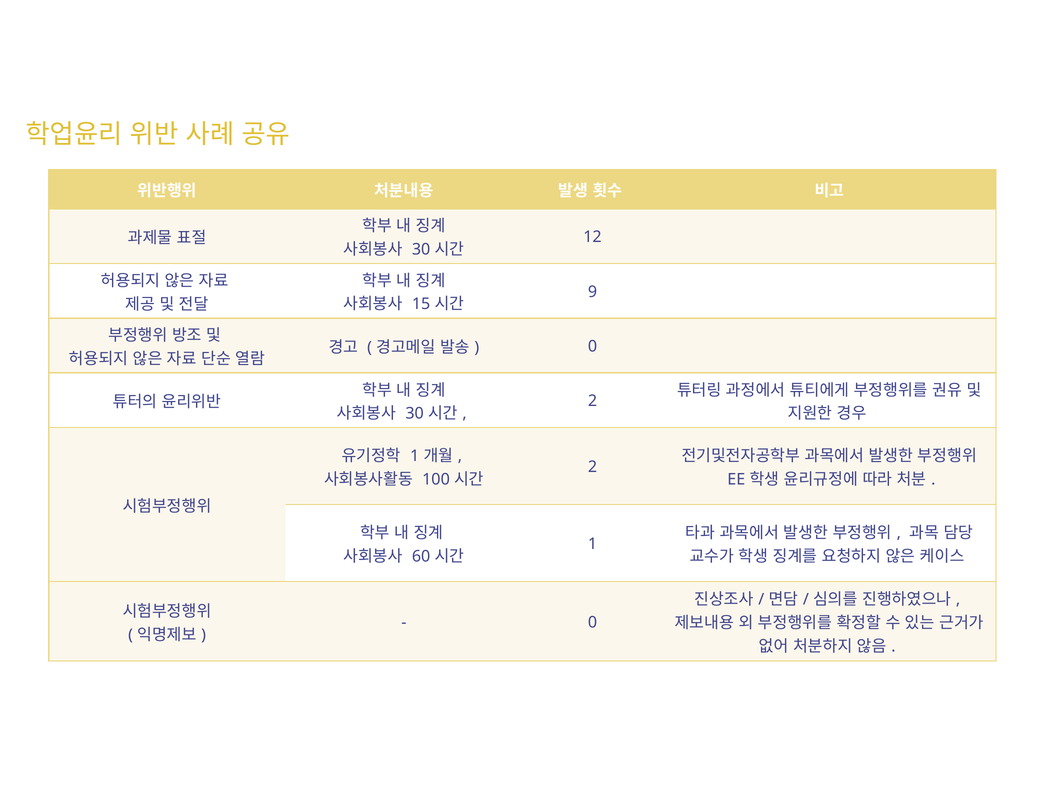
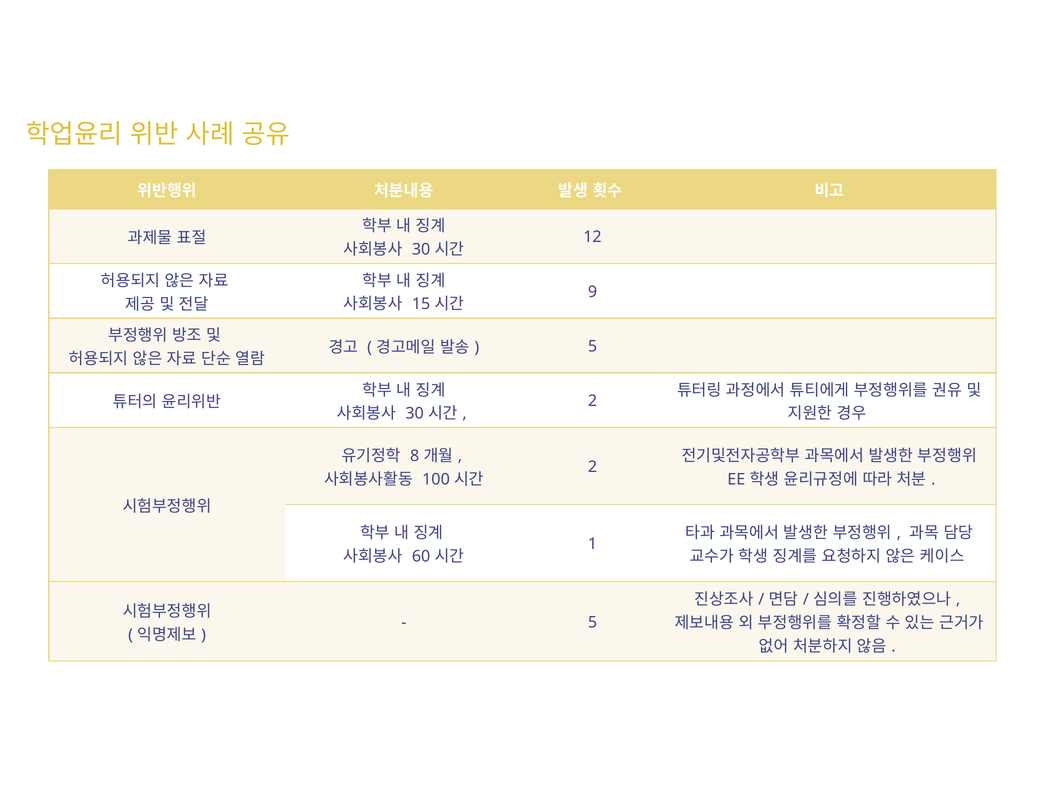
0: 0 -> 5 (593, 346)
1: 1 -> 8 (415, 456)
0: 0 -> 5 (593, 622)
